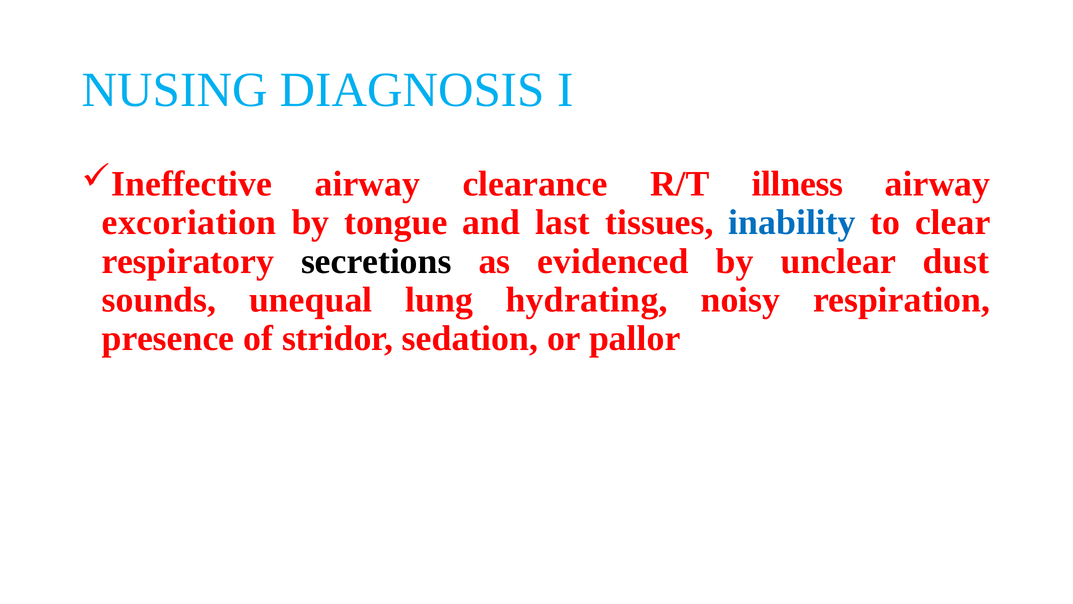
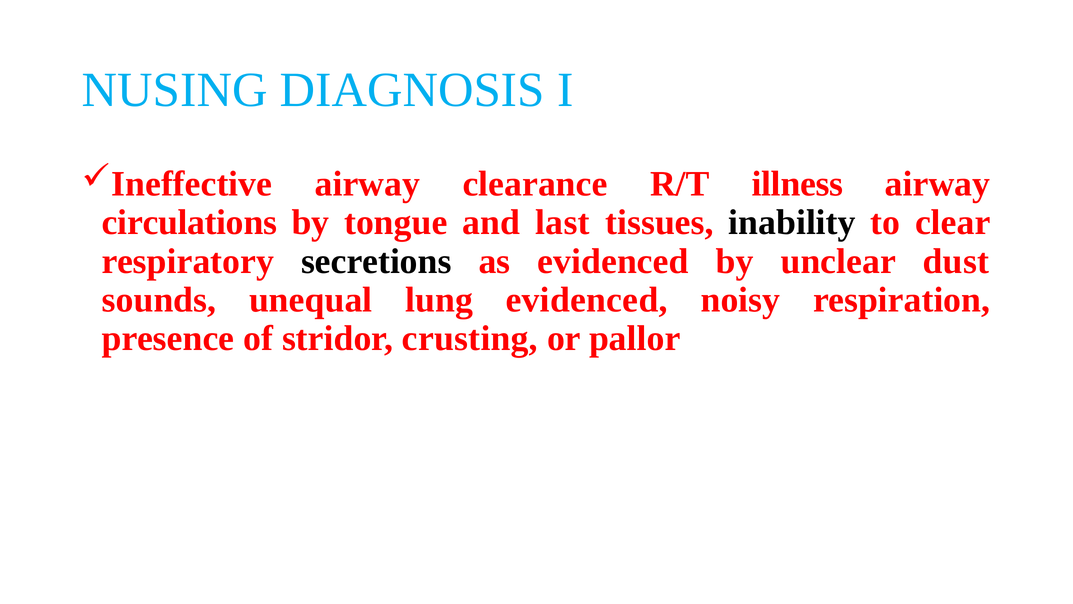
excoriation: excoriation -> circulations (189, 222)
inability colour: blue -> black (792, 222)
lung hydrating: hydrating -> evidenced (587, 300)
sedation: sedation -> crusting (470, 338)
